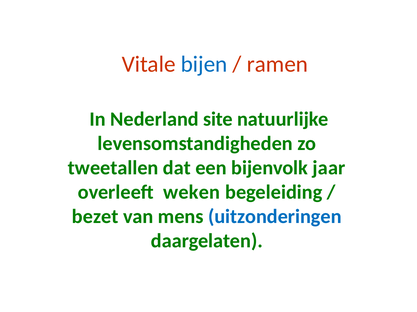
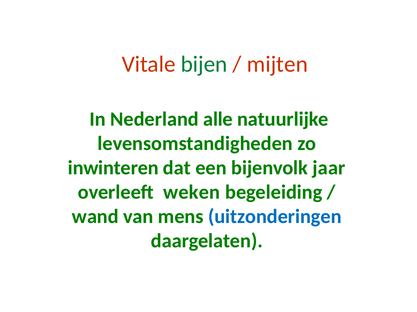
bijen colour: blue -> green (204, 64)
ramen: ramen -> mijten (277, 64)
site: site -> alle (218, 120)
tweetallen: tweetallen -> inwinteren (113, 168)
bezet: bezet -> wand (95, 217)
